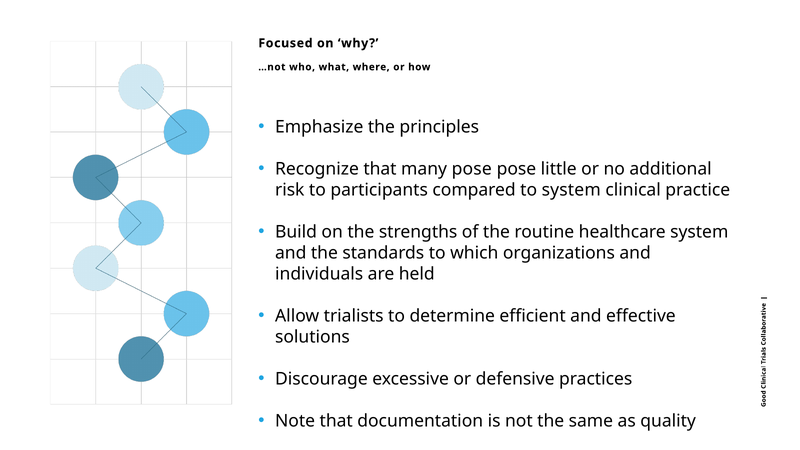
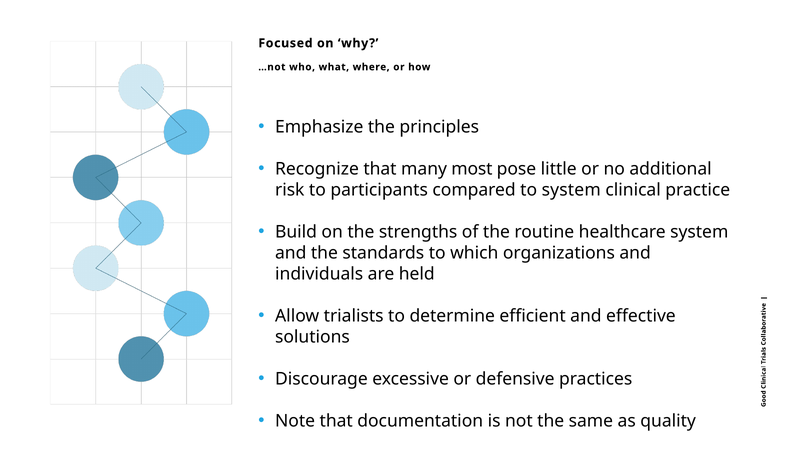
many pose: pose -> most (472, 169)
